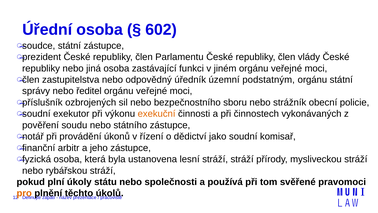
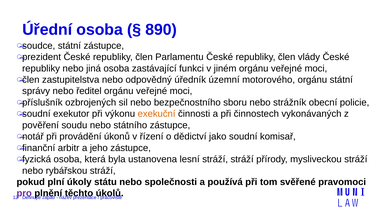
602: 602 -> 890 (161, 30)
podstatným: podstatným -> motorového (269, 80)
pro colour: orange -> purple (24, 193)
